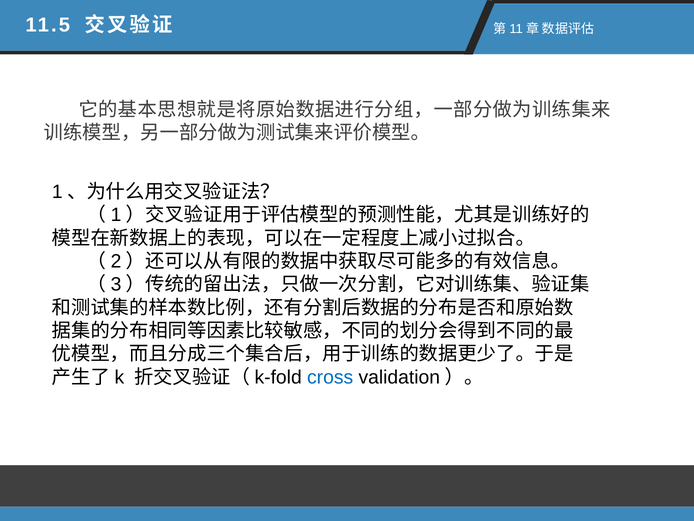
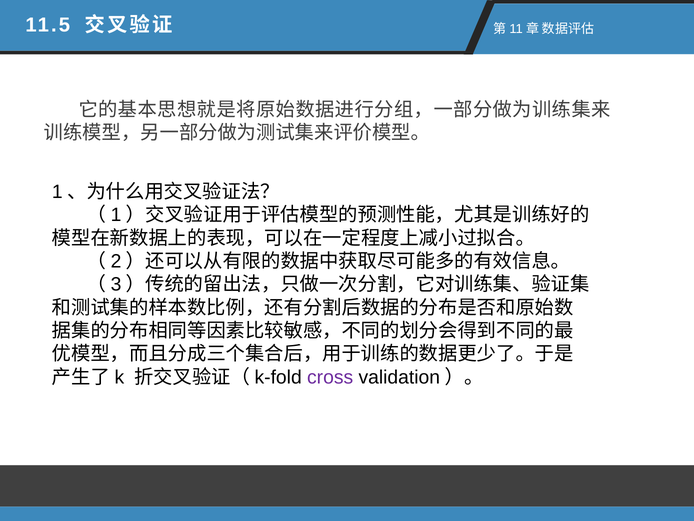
cross colour: blue -> purple (330, 377)
